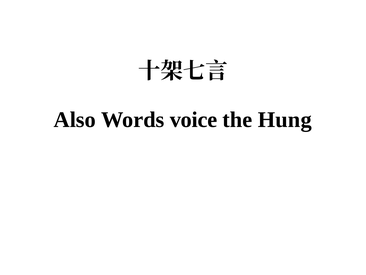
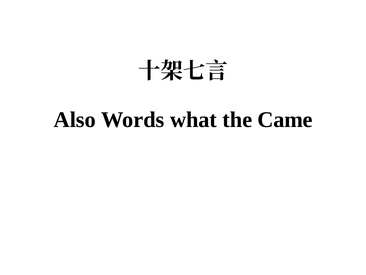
voice: voice -> what (193, 119)
Hung: Hung -> Came (285, 119)
